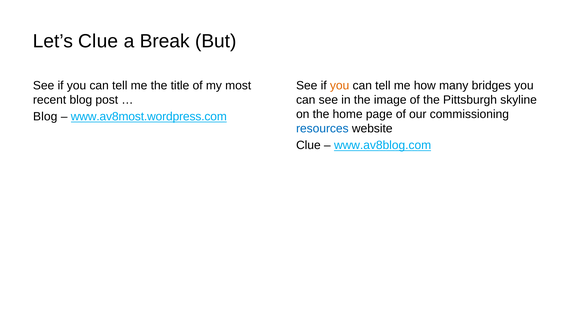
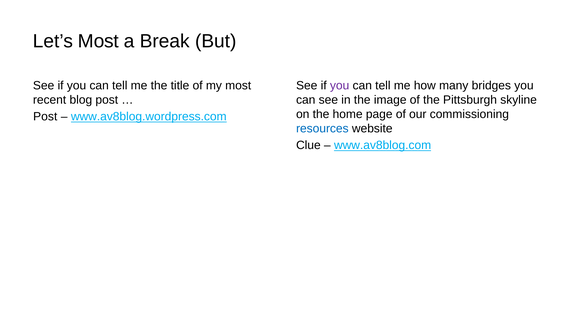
Let’s Clue: Clue -> Most (98, 41)
you colour: orange -> purple (340, 86)
Blog: Blog -> Post (45, 117)
www.av8most.wordpress.com: www.av8most.wordpress.com -> www.av8blog.wordpress.com (149, 117)
